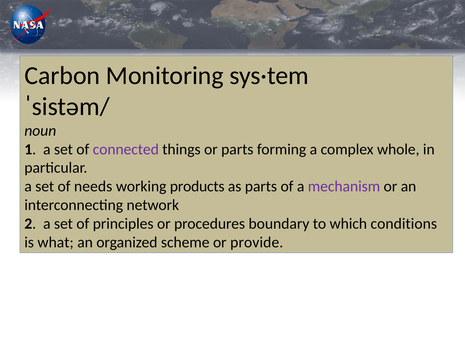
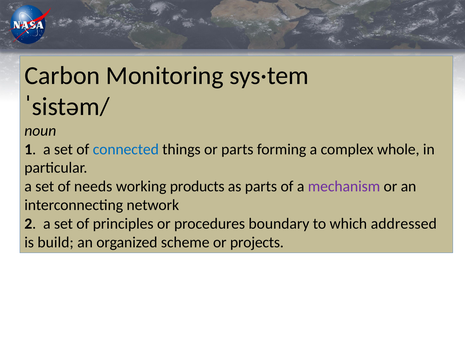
connected colour: purple -> blue (126, 149)
conditions: conditions -> addressed (404, 224)
what: what -> build (56, 242)
provide: provide -> projects (257, 242)
